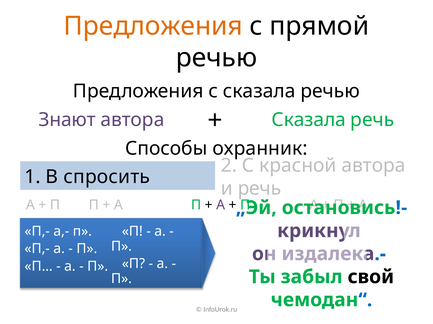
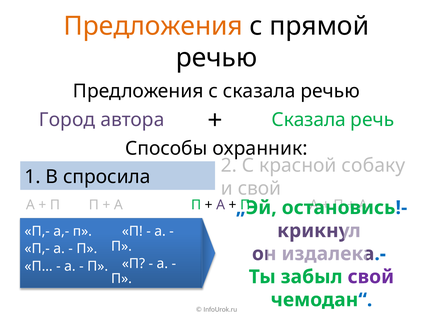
Знают: Знают -> Город (67, 120)
красной автора: автора -> собаку (373, 166)
спросить: спросить -> спросила (107, 177)
и речь: речь -> свой (259, 189)
свой colour: black -> purple (371, 277)
